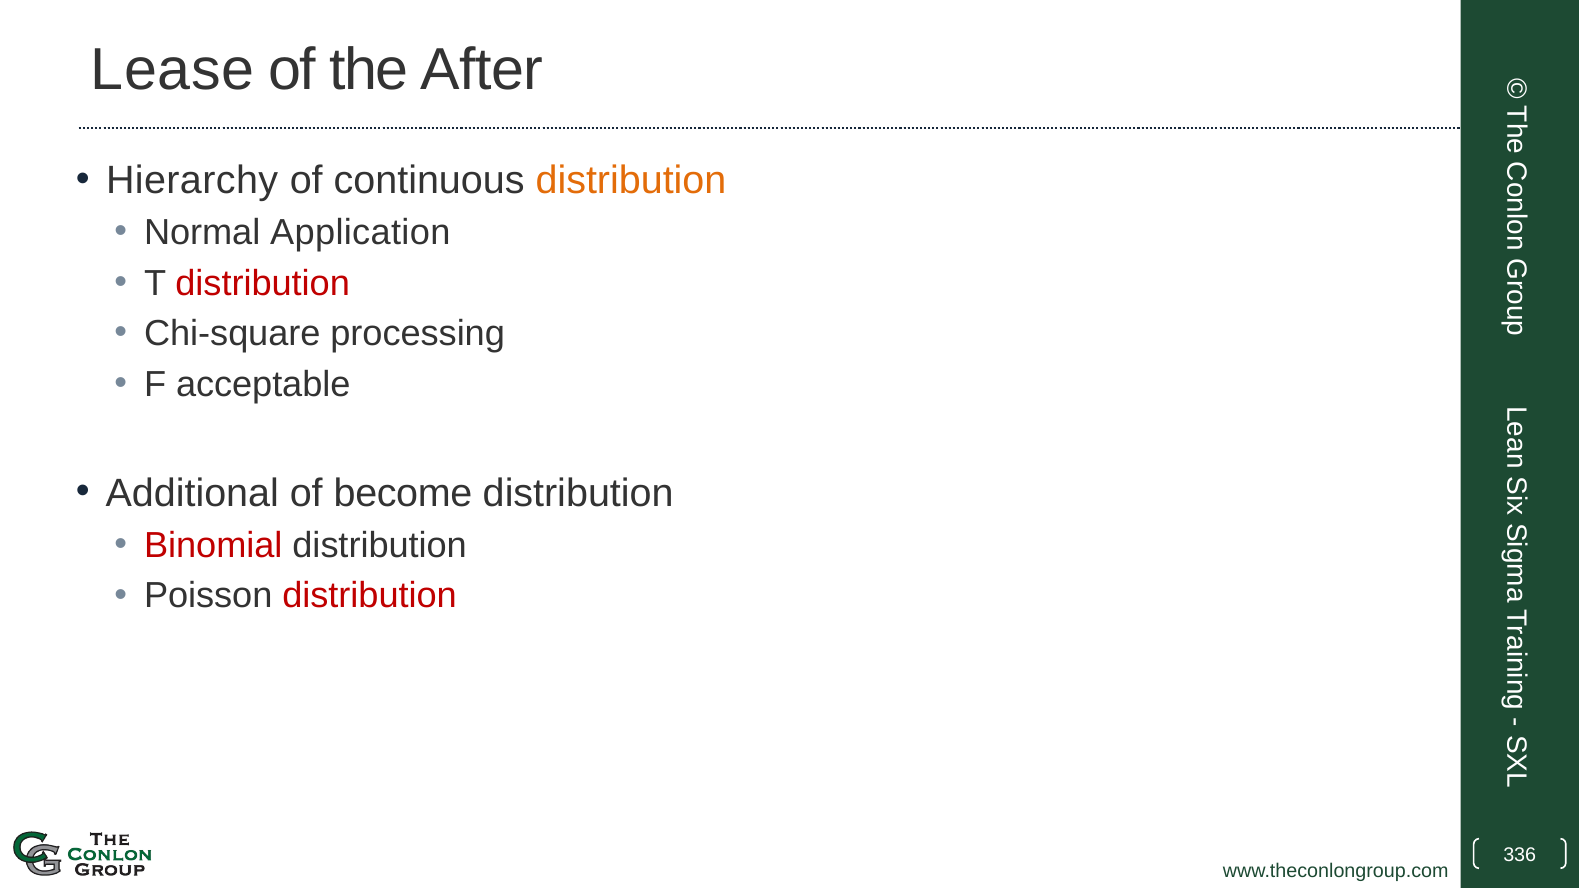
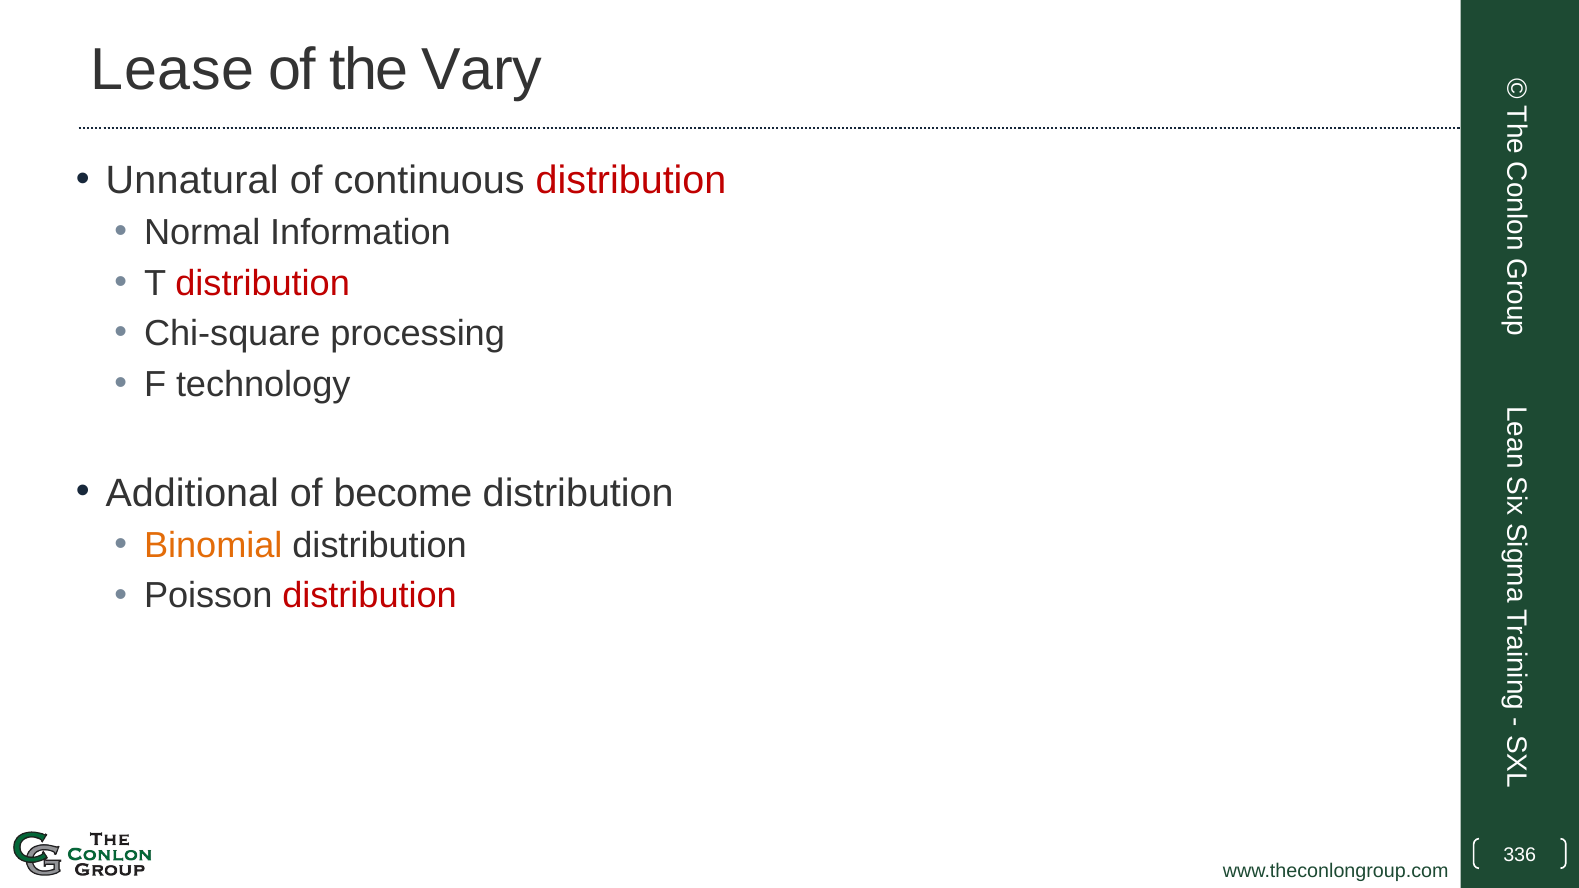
After: After -> Vary (482, 70)
Hierarchy: Hierarchy -> Unnatural (192, 180)
distribution colour: orange -> red (631, 180)
Application: Application -> Information (360, 233)
acceptable: acceptable -> technology (263, 385)
Binomial colour: red -> orange (213, 546)
